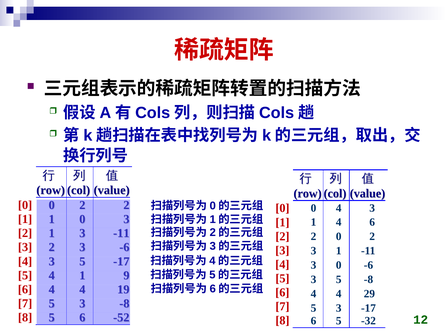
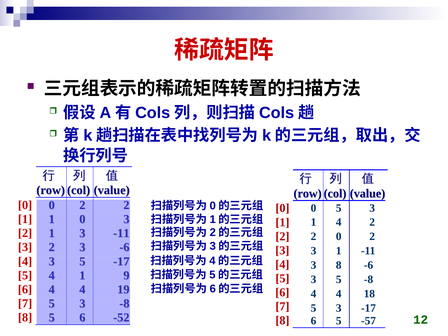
0 4: 4 -> 5 (339, 208)
4 6: 6 -> 2 (372, 222)
3 0: 0 -> 8 (339, 265)
29: 29 -> 18 (369, 294)
-32: -32 -> -57 (368, 321)
